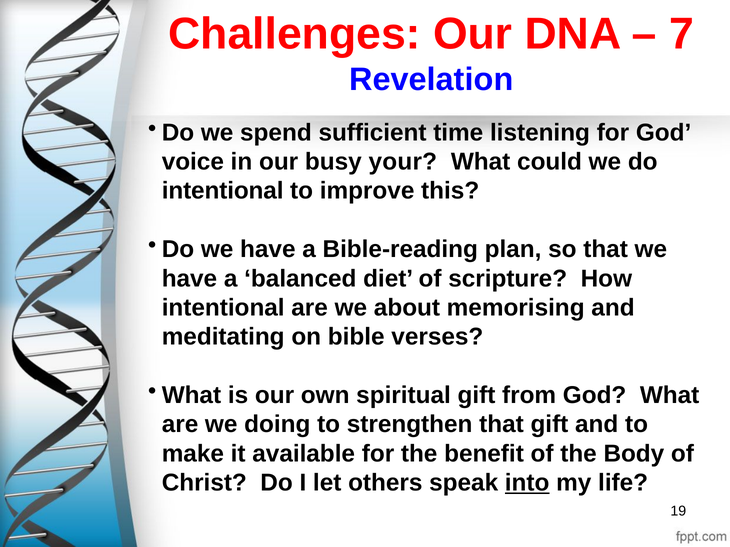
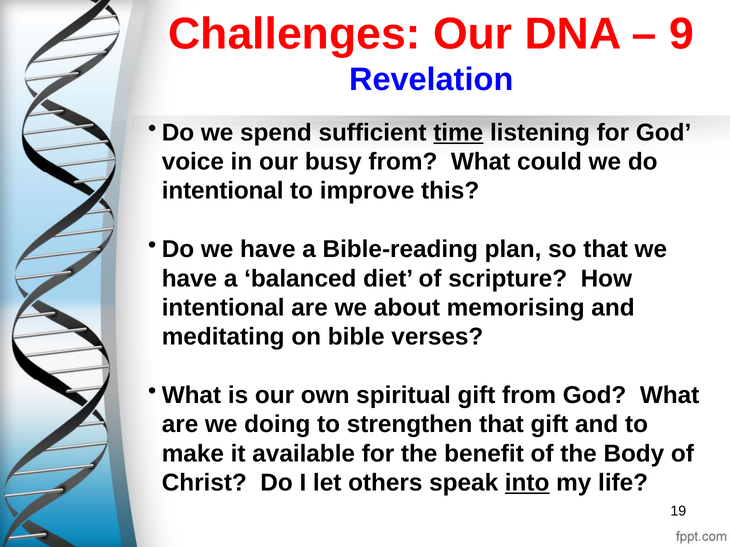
7: 7 -> 9 (682, 34)
time underline: none -> present (458, 133)
busy your: your -> from (403, 162)
